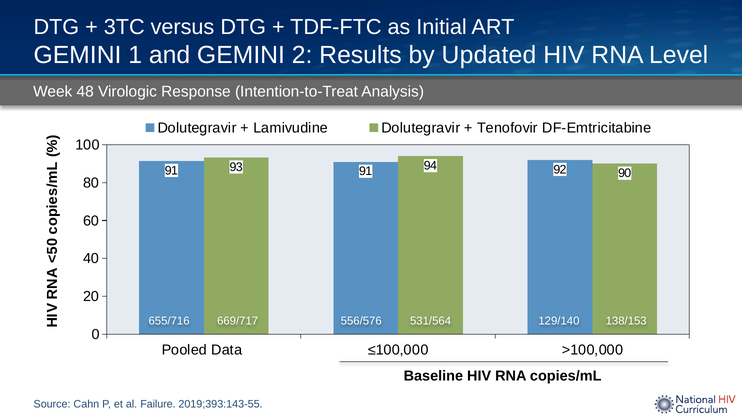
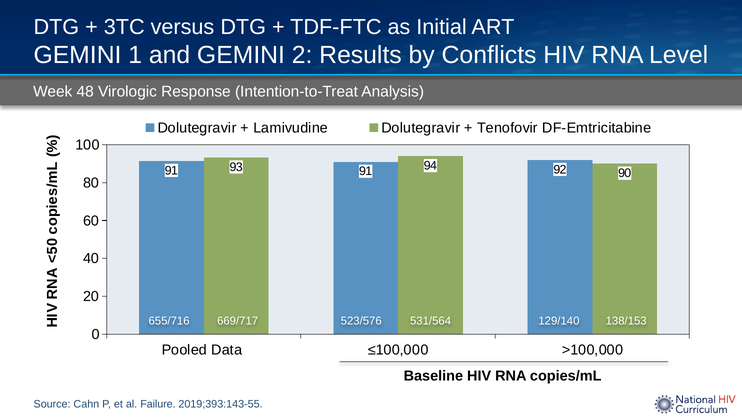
Updated: Updated -> Conflicts (489, 55)
556/576: 556/576 -> 523/576 (361, 321)
